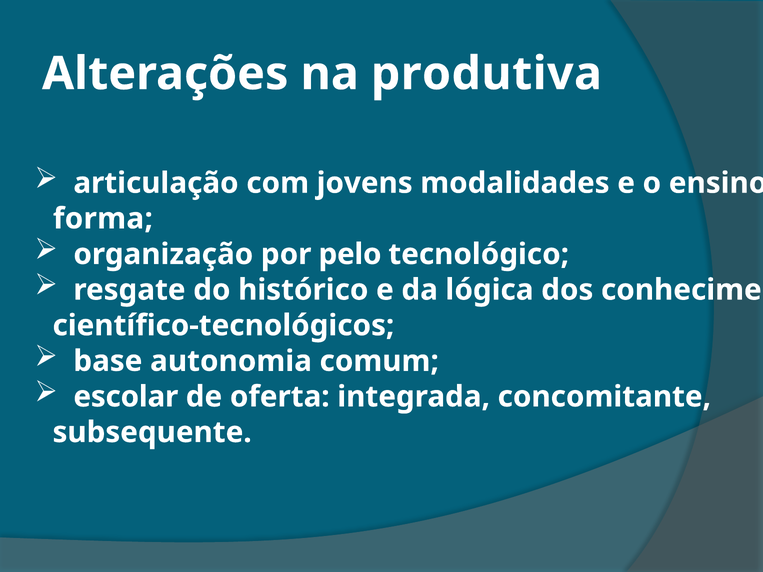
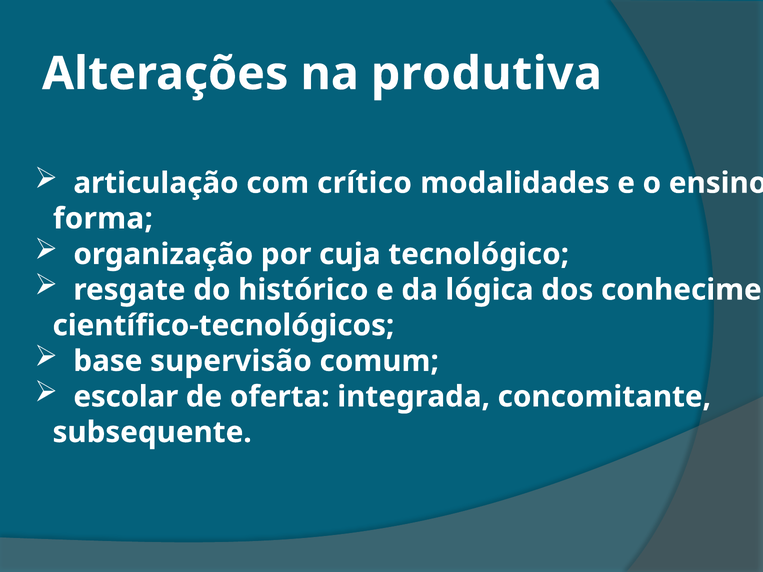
jovens: jovens -> crítico (364, 183)
pelo: pelo -> cuja (350, 254)
autonomia: autonomia -> supervisão (231, 361)
